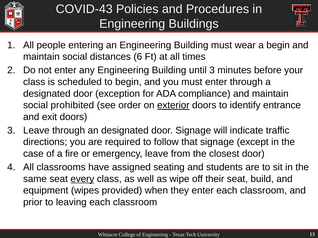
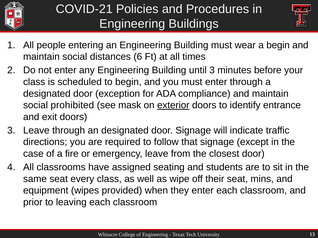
COVID-43: COVID-43 -> COVID-21 (84, 9)
order: order -> mask (130, 105)
every underline: present -> none (82, 179)
build: build -> mins (262, 179)
